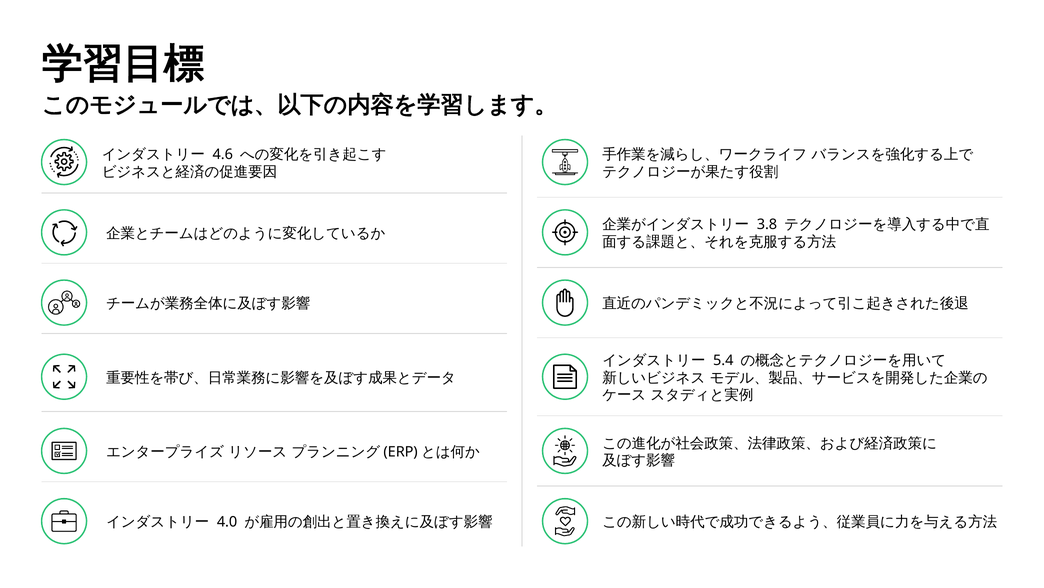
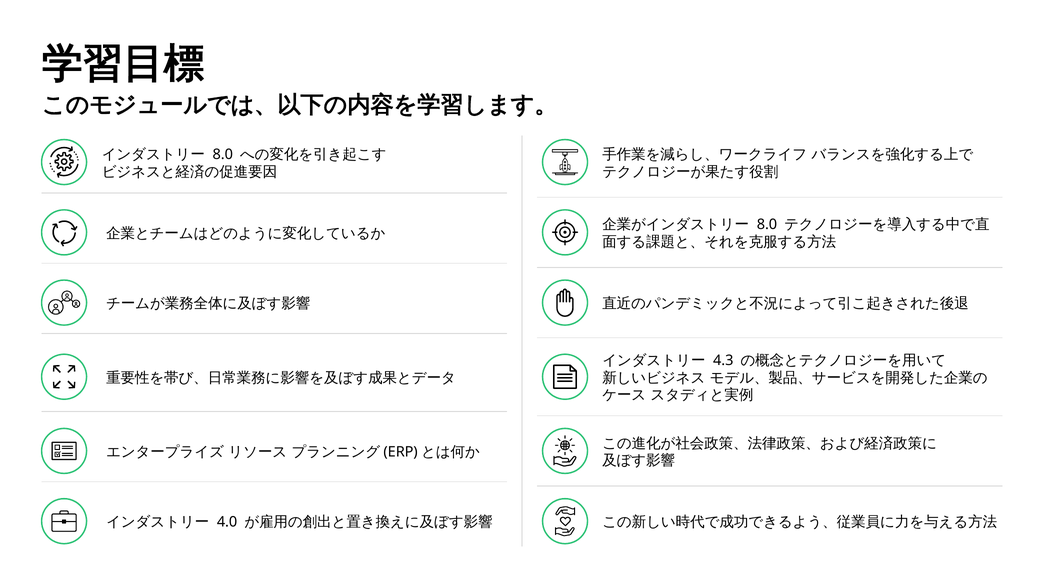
4.6: 4.6 -> 8.0 (223, 154)
3.8: 3.8 -> 8.0 (767, 224)
5.4: 5.4 -> 4.3 (723, 360)
